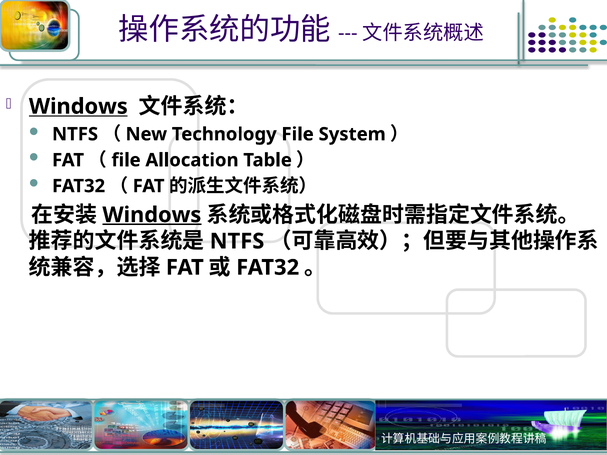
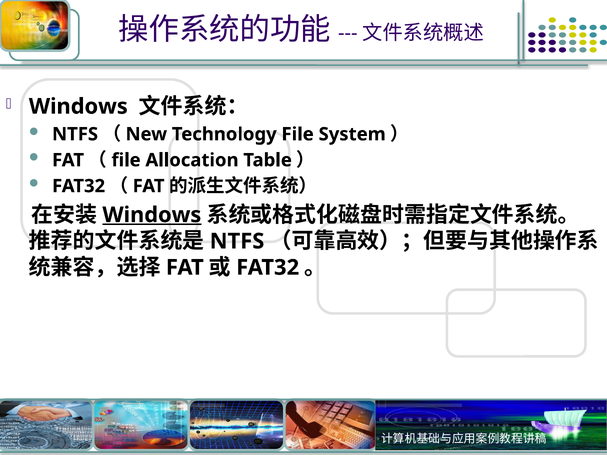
Windows underline: present -> none (78, 107)
